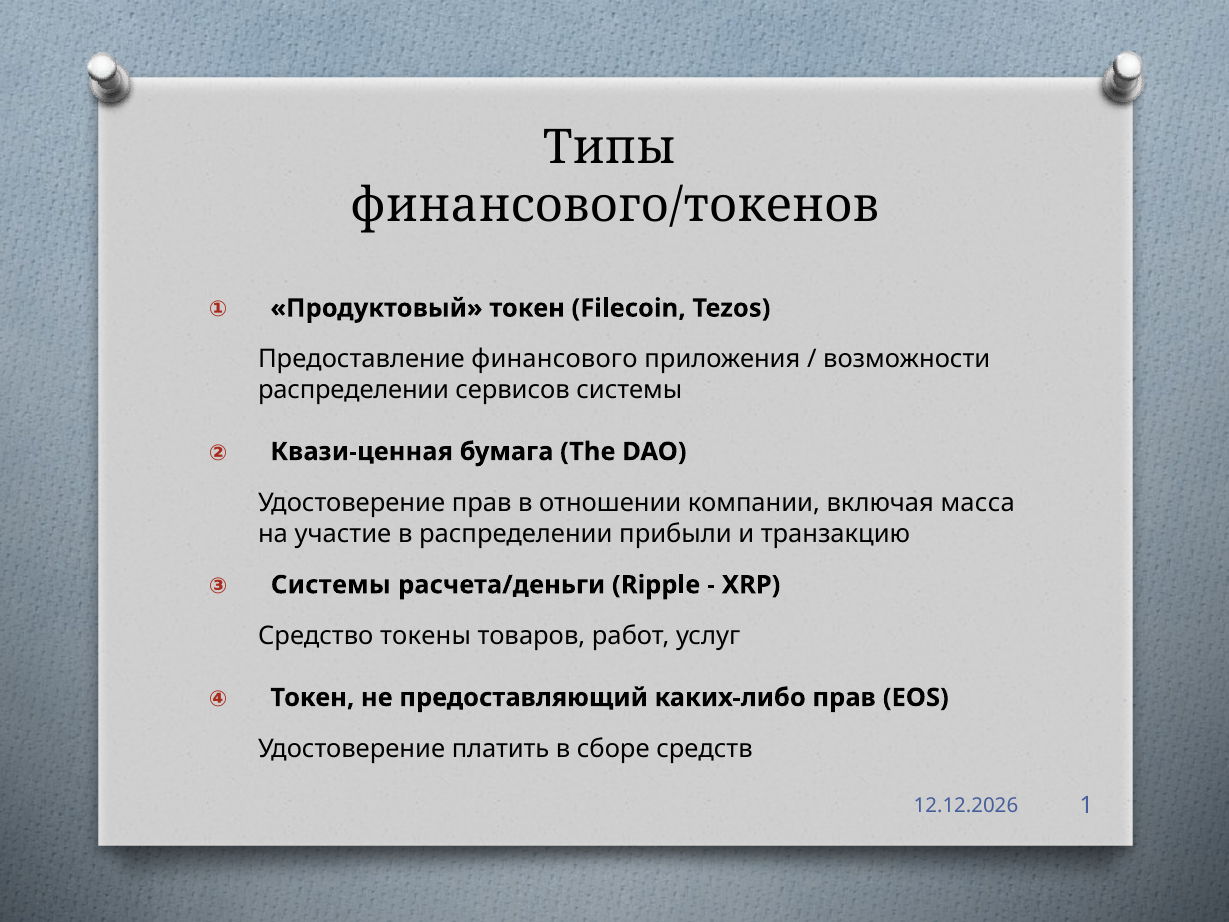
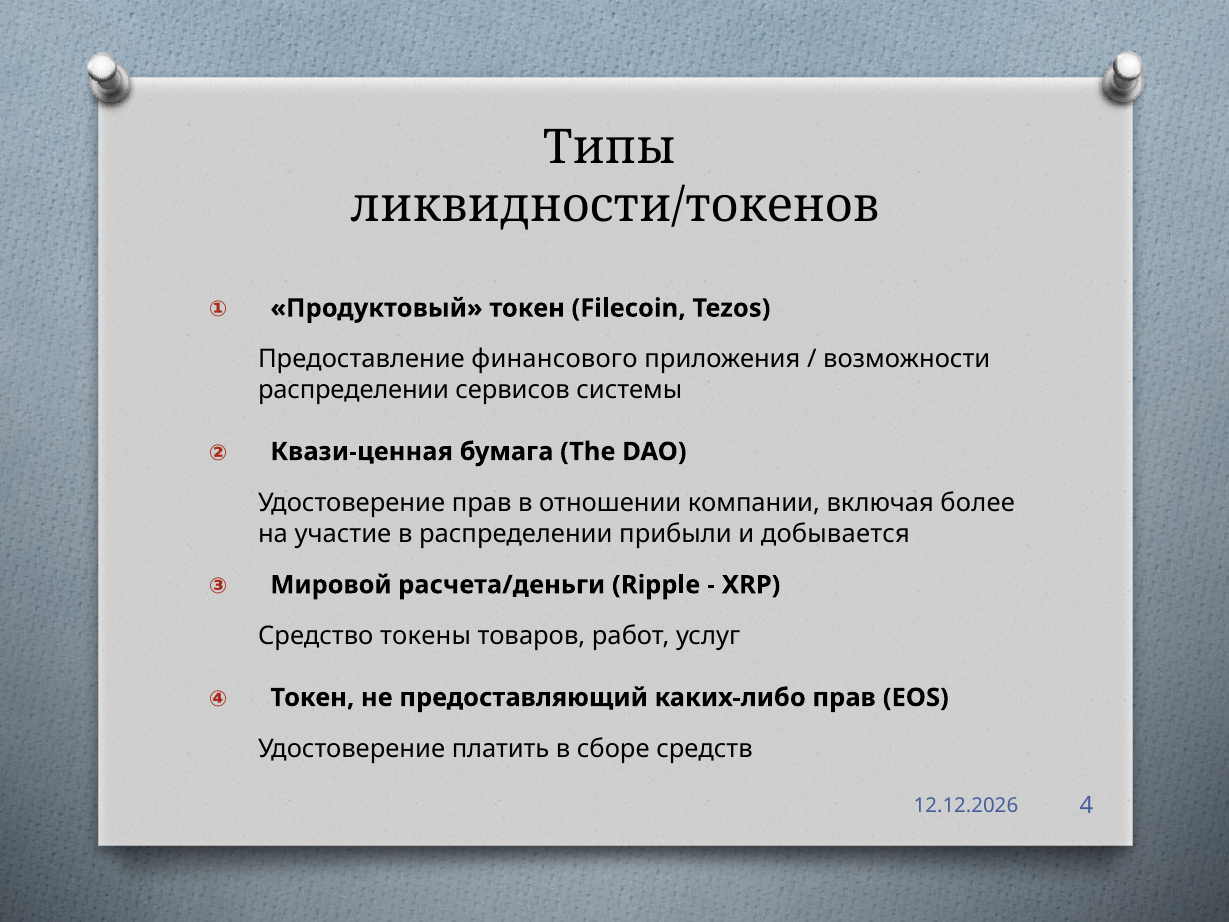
финансового/токенов: финансового/токенов -> ликвидности/токенов (615, 205)
масса: масса -> более (978, 503)
транзакцию: транзакцию -> добывается (835, 534)
Системы: Системы -> Мировой (331, 585)
1: 1 -> 4 (1086, 805)
